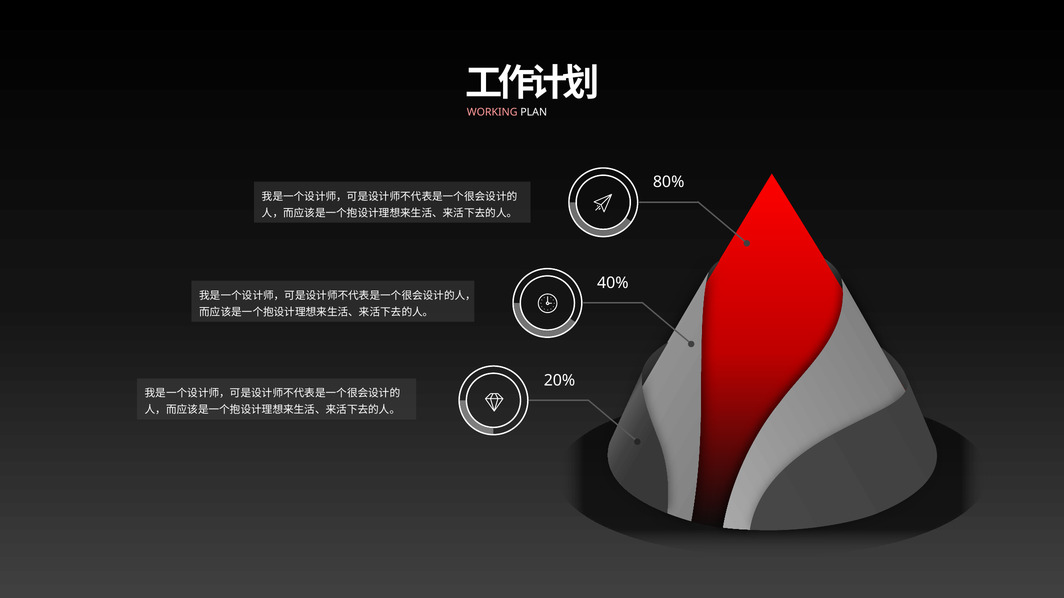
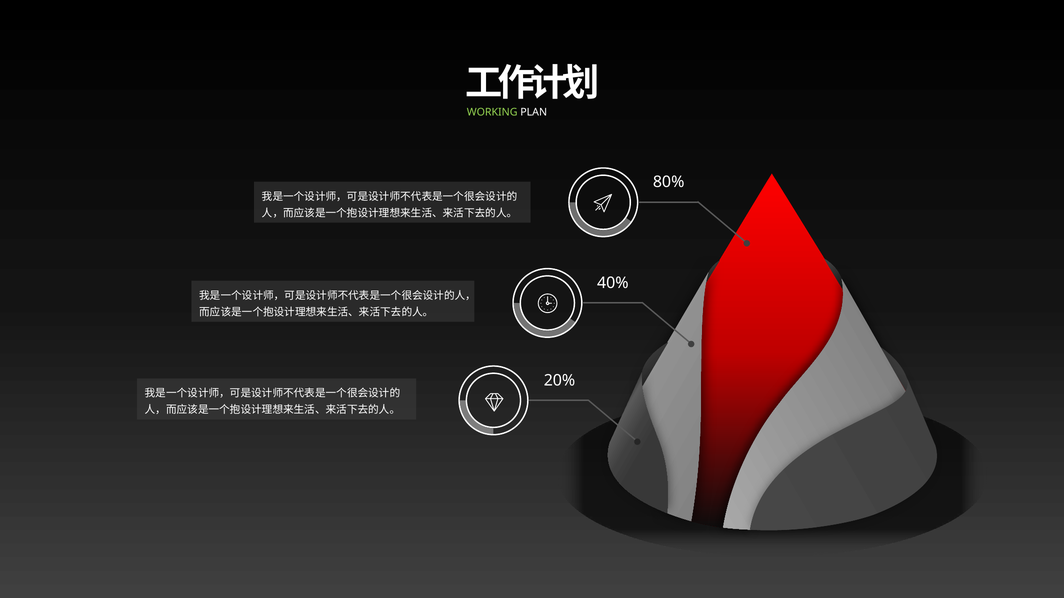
WORKING colour: pink -> light green (492, 112)
